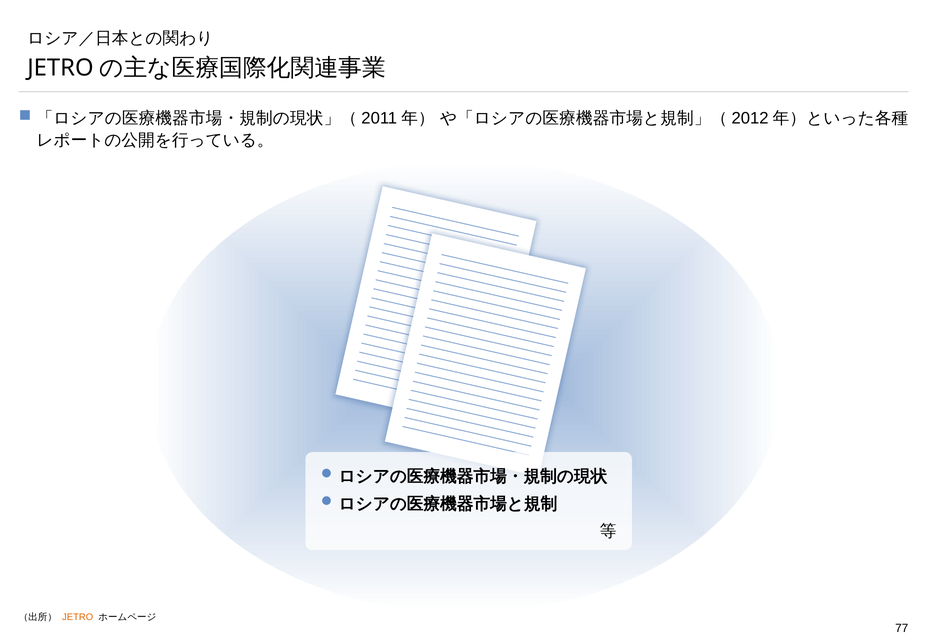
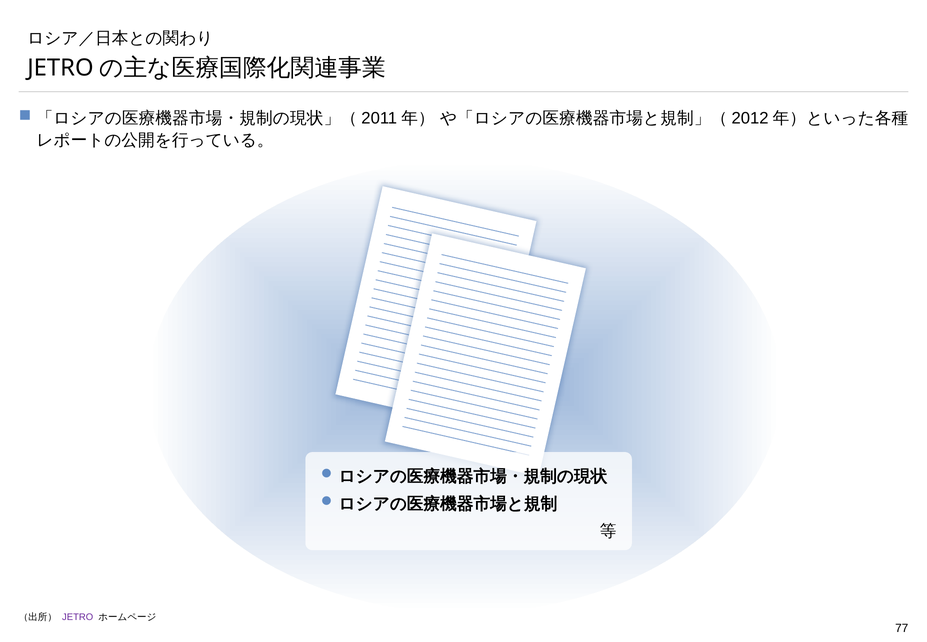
JETRO colour: orange -> purple (78, 617)
